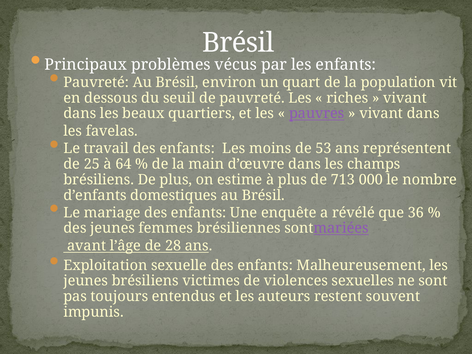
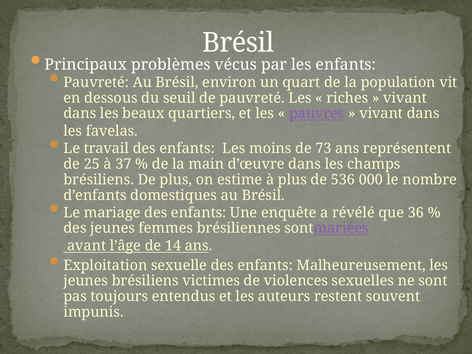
53: 53 -> 73 (324, 149)
64: 64 -> 37 (123, 164)
713: 713 -> 536 (343, 180)
28: 28 -> 14 (173, 246)
